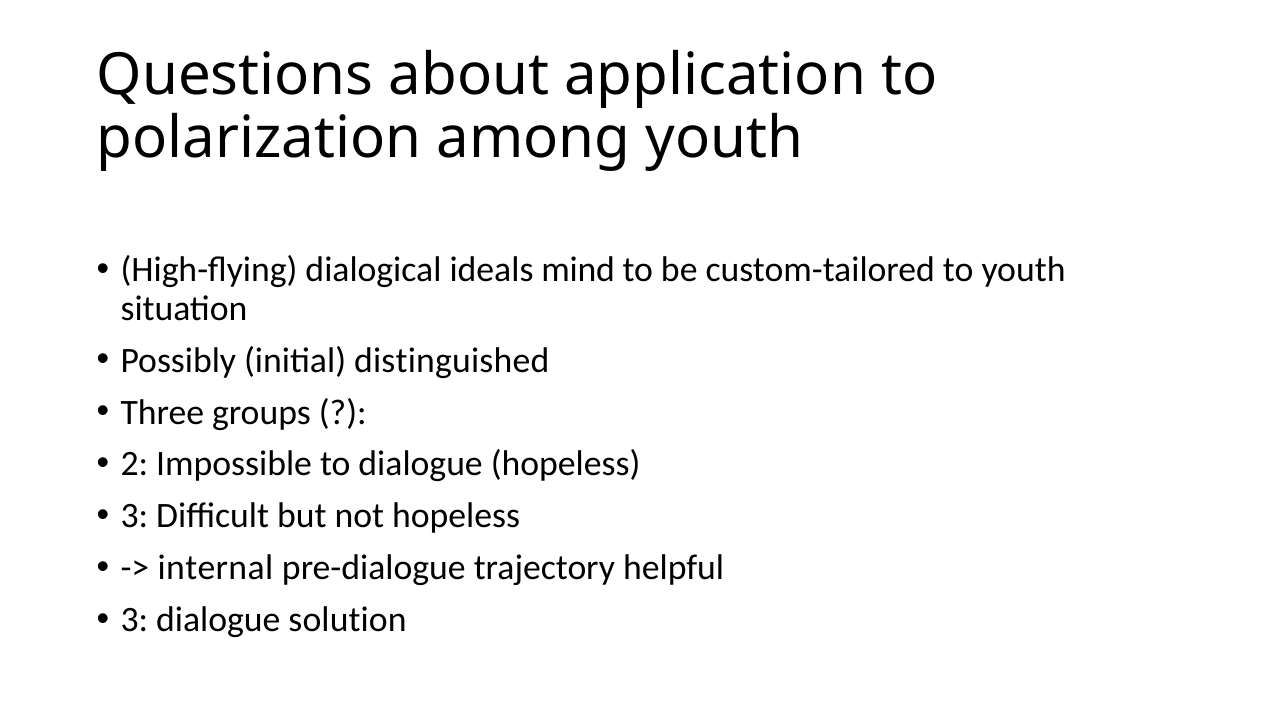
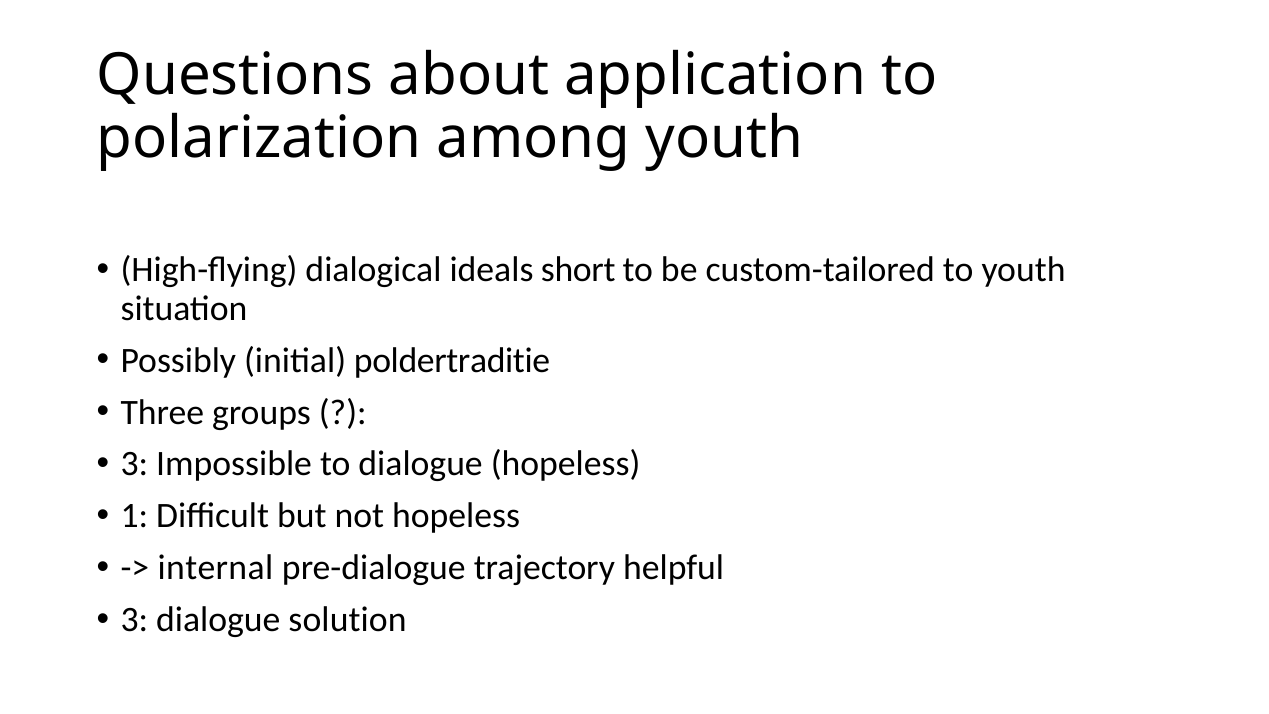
mind: mind -> short (578, 270)
distinguished: distinguished -> poldertraditie (452, 360)
2: 2 -> 3 (134, 464)
3: 3 -> 1 (134, 516)
